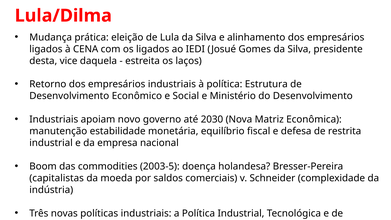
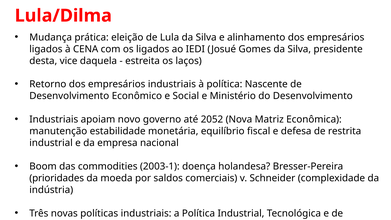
Estrutura: Estrutura -> Nascente (266, 84)
2030: 2030 -> 2052 (212, 119)
2003-5: 2003-5 -> 2003-1 (160, 166)
capitalistas: capitalistas -> prioridades (57, 178)
